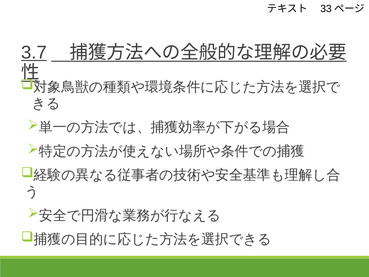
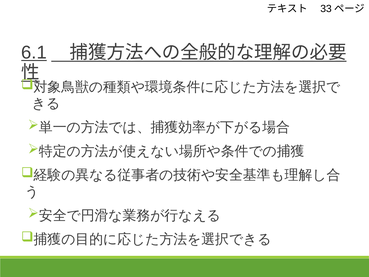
3.7: 3.7 -> 6.1 (34, 52)
